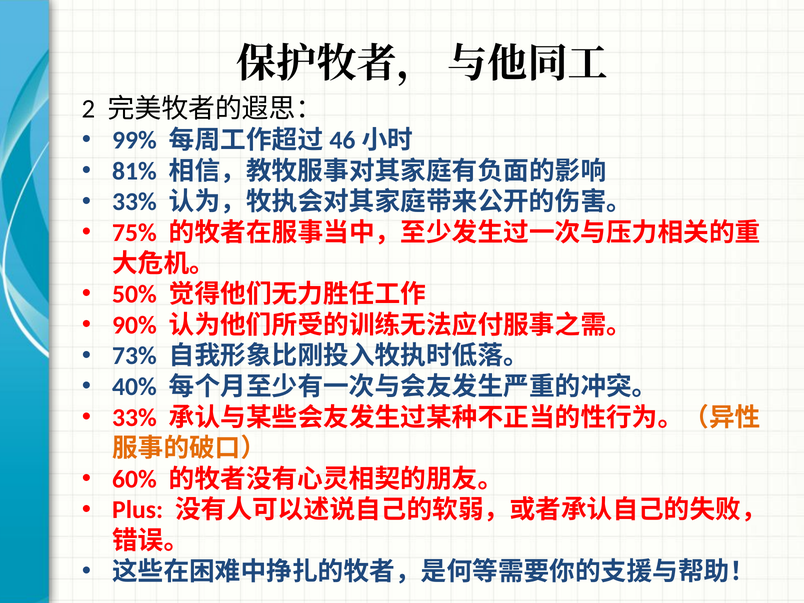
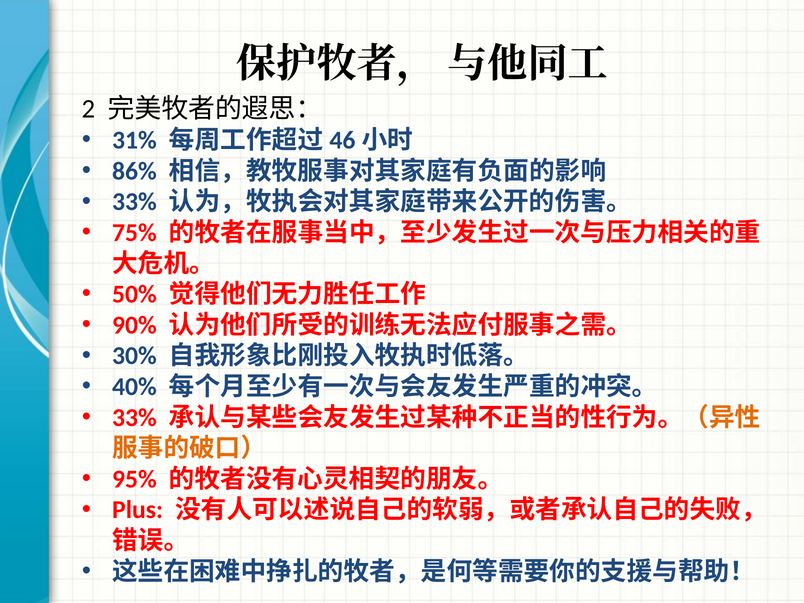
99%: 99% -> 31% (134, 140)
81%: 81% -> 86% (134, 171)
73%: 73% -> 30% (134, 356)
60%: 60% -> 95% (134, 479)
